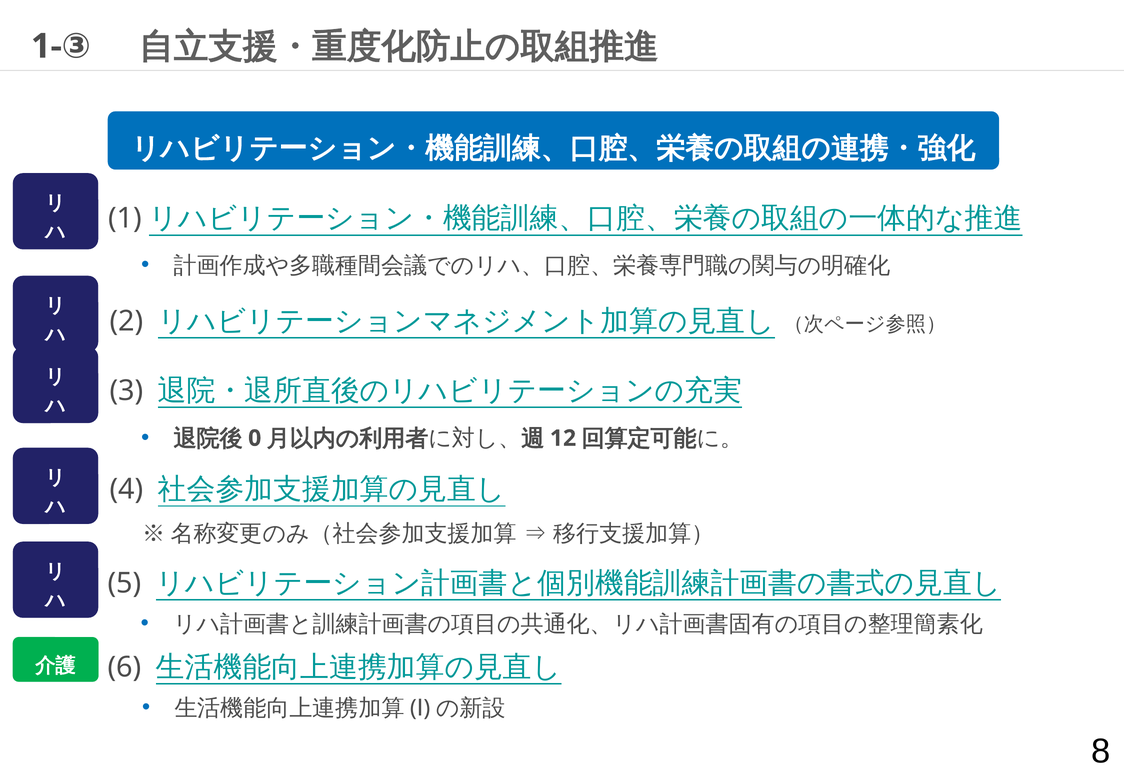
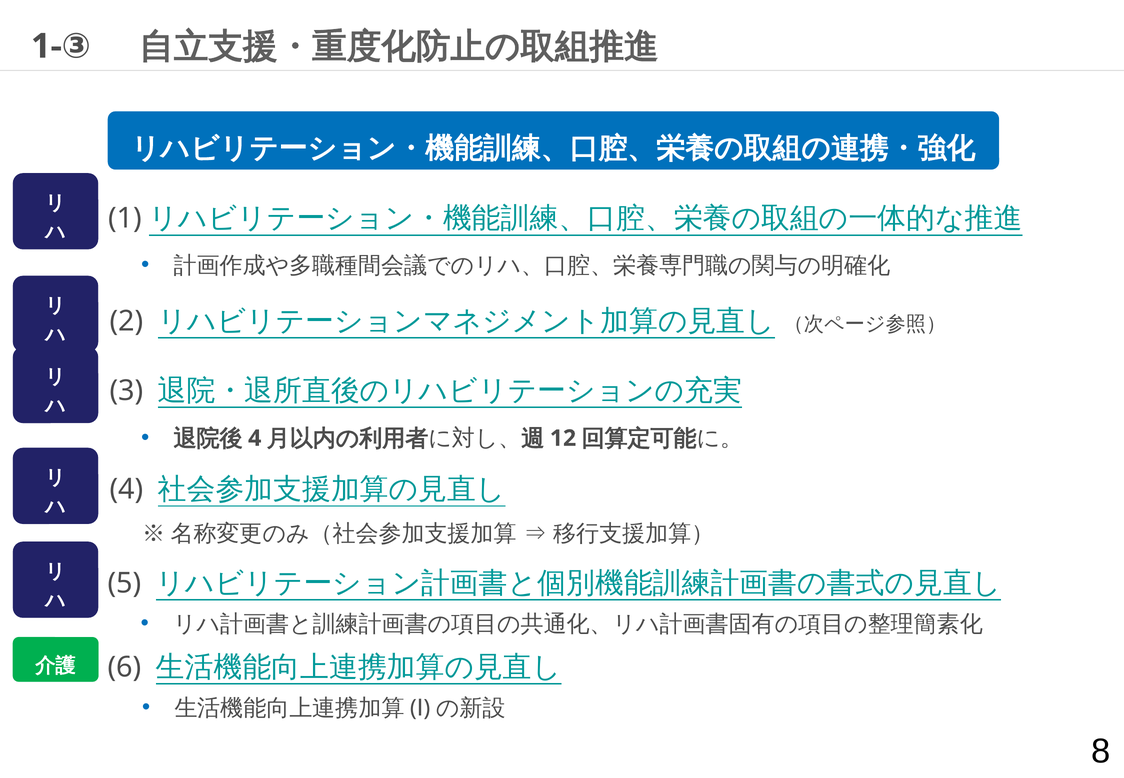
0: 0 -> 4 (255, 438)
